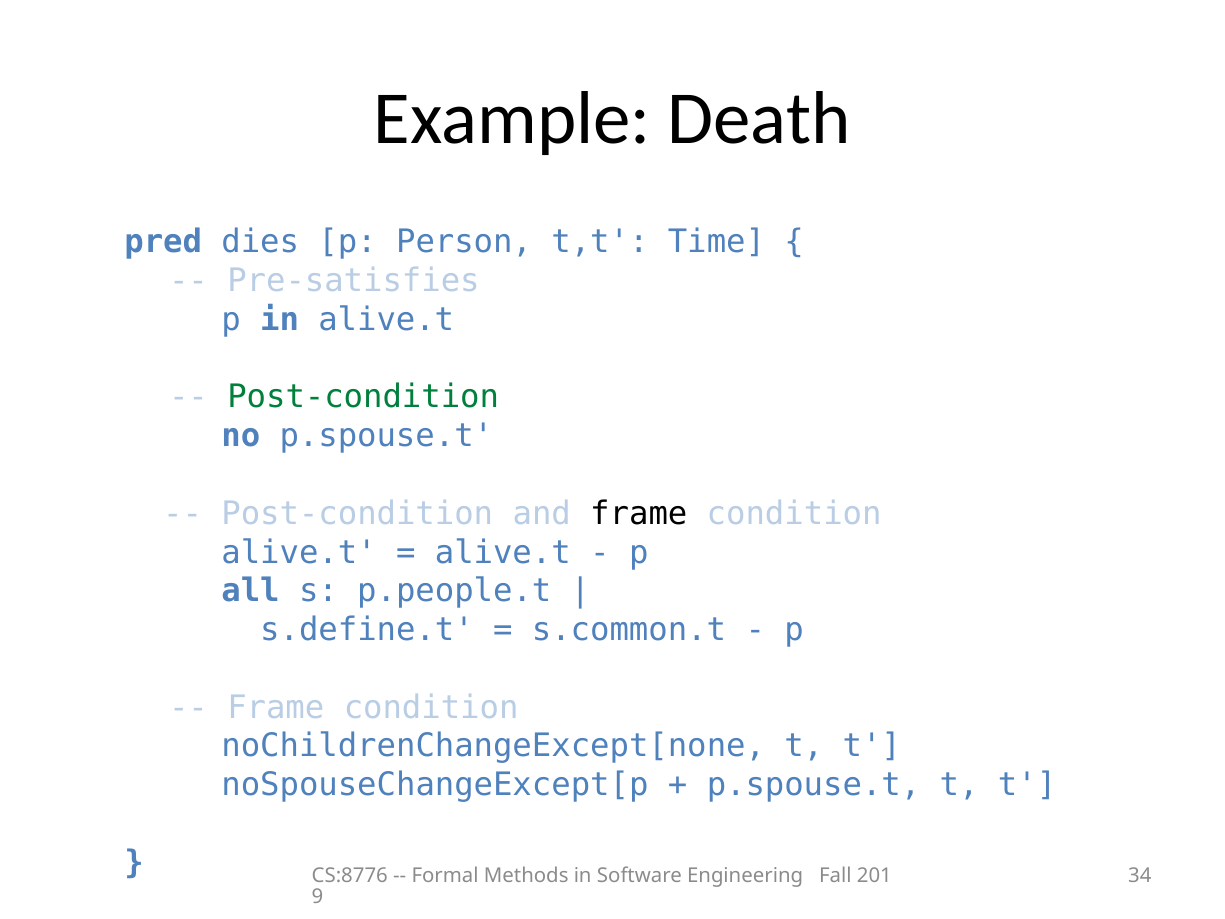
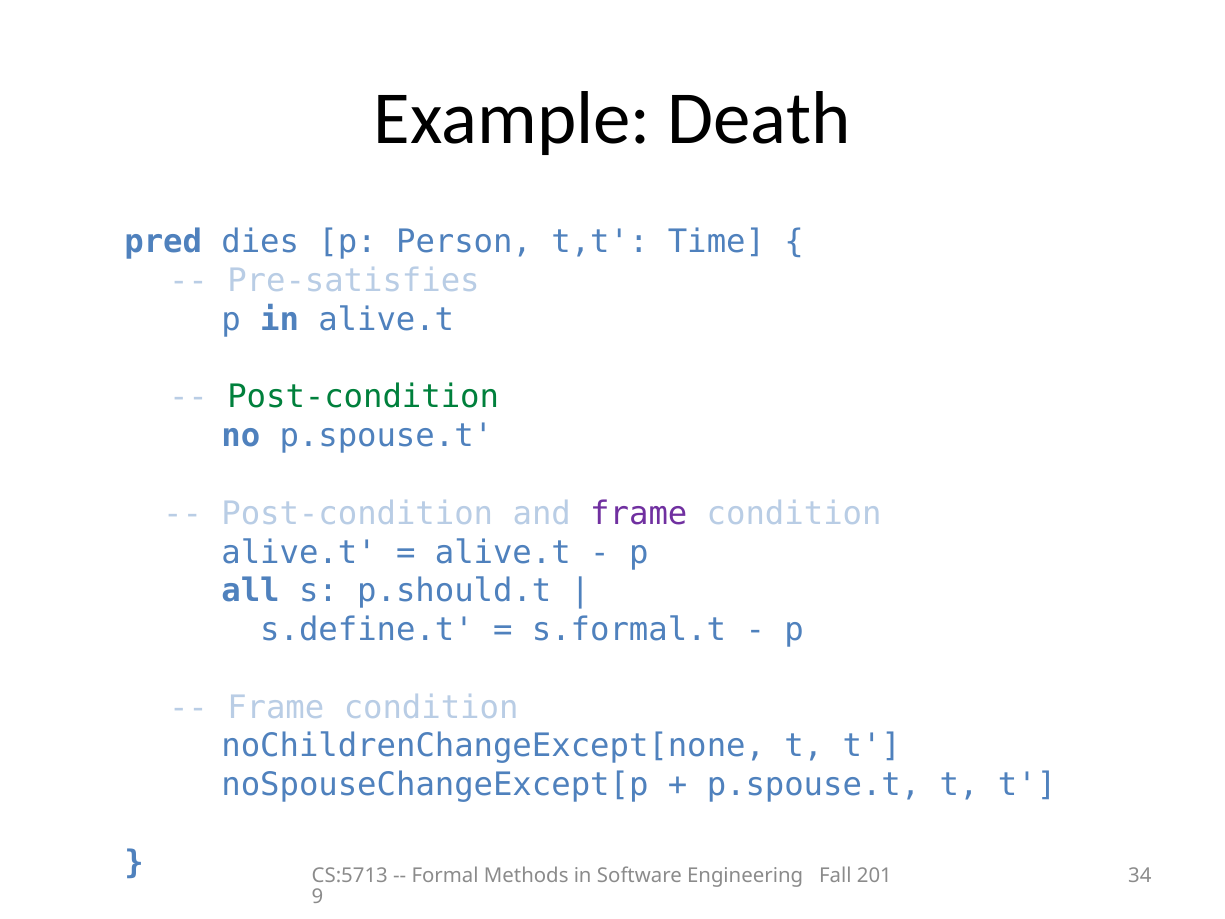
frame colour: black -> purple (639, 513)
p.people.t: p.people.t -> p.should.t (454, 591)
s.common.t: s.common.t -> s.formal.t (629, 630)
CS:8776: CS:8776 -> CS:5713 (350, 876)
